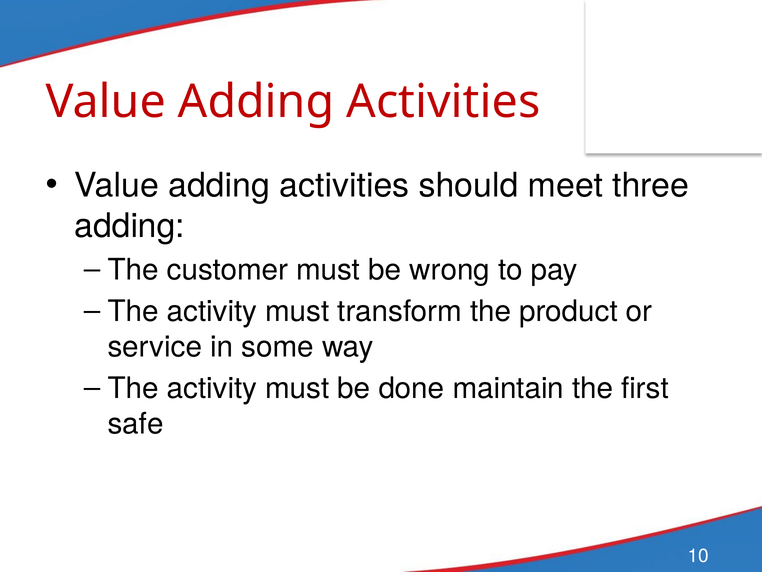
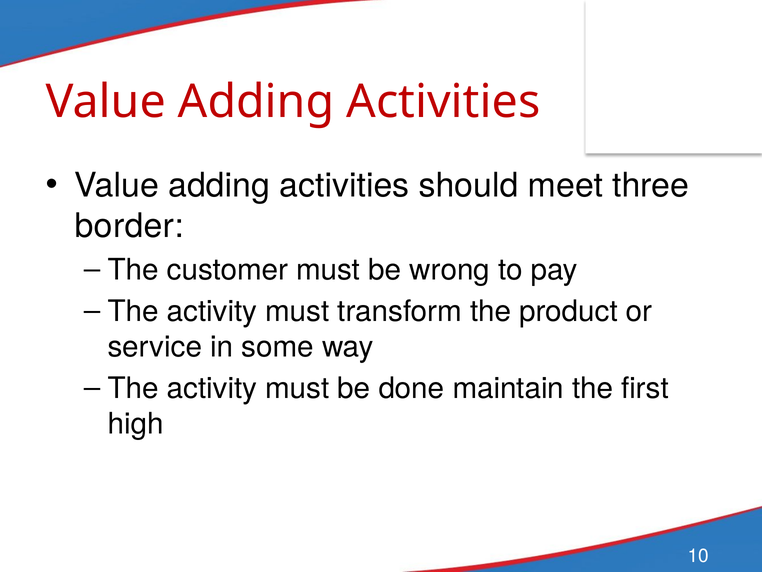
adding: adding -> border (129, 226)
safe: safe -> high (136, 424)
